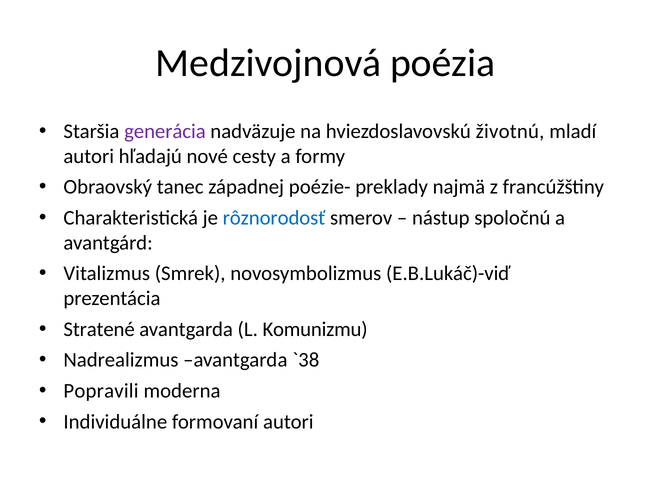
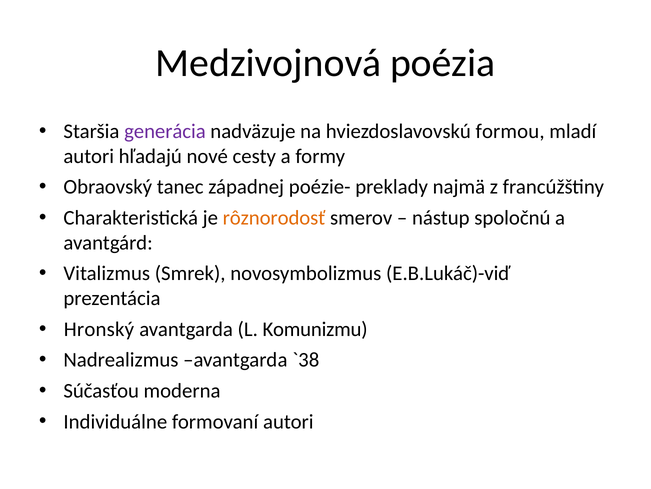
životnú: životnú -> formou (510, 131)
rôznorodosť colour: blue -> orange (274, 218)
Stratené: Stratené -> Hronský (99, 329)
Popravili: Popravili -> Súčasťou (101, 390)
